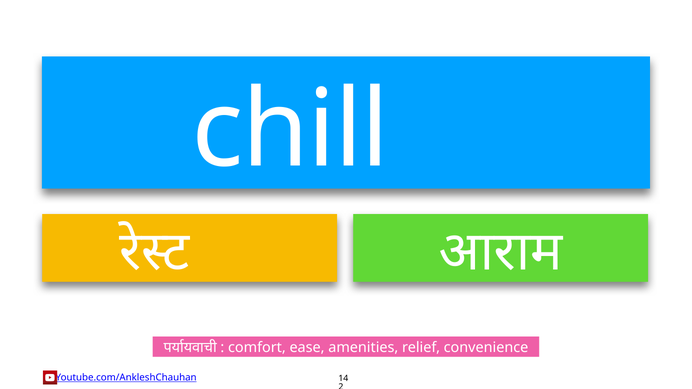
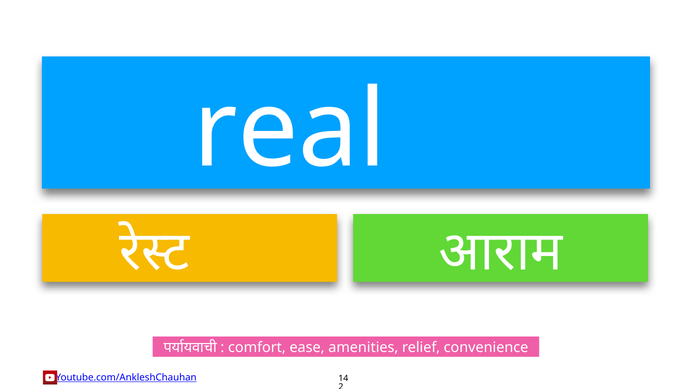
chill: chill -> real (290, 130)
